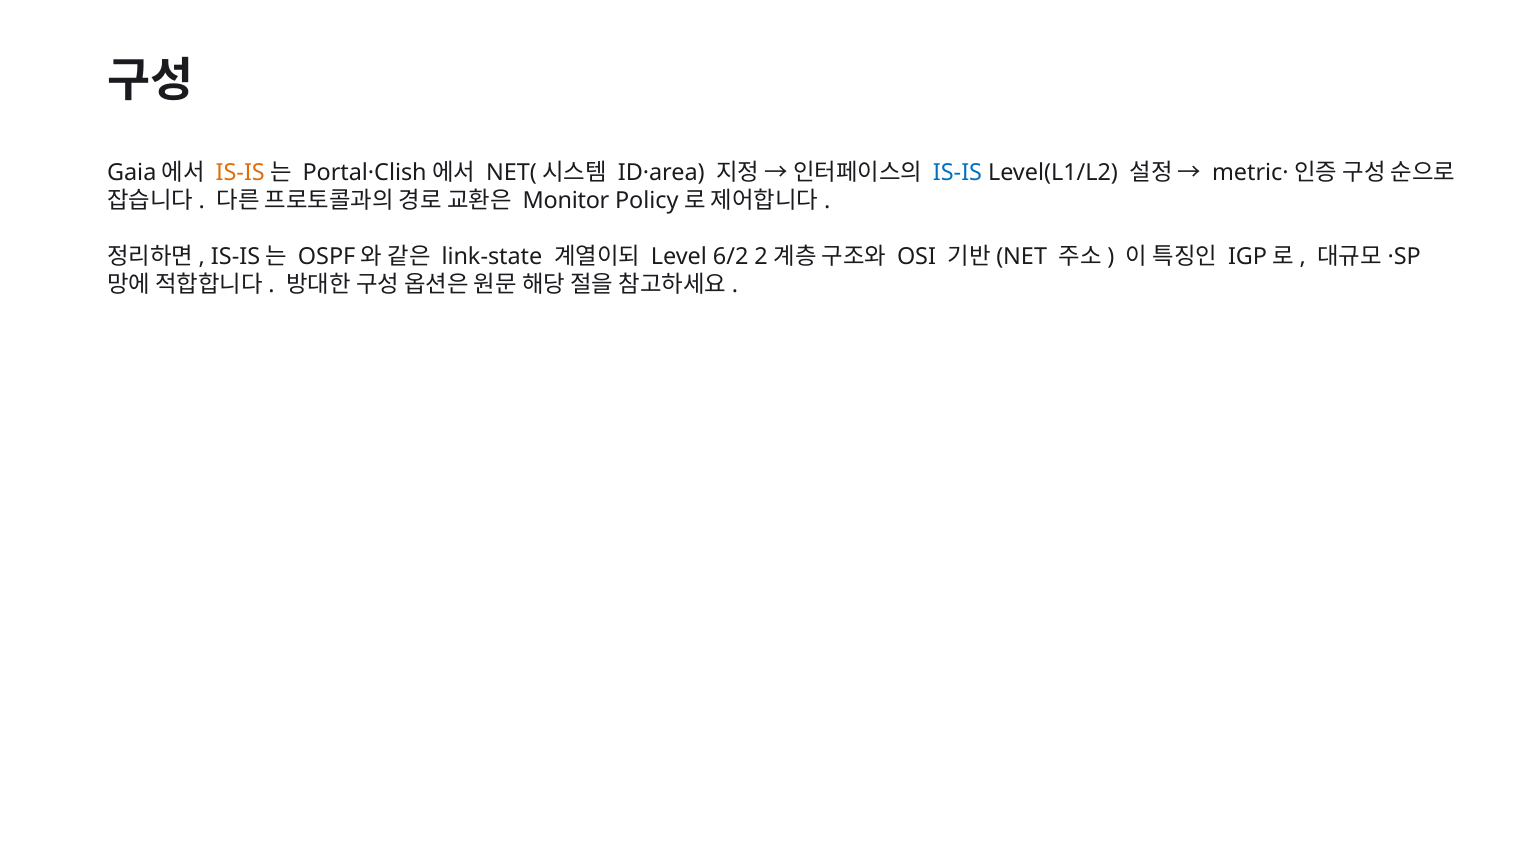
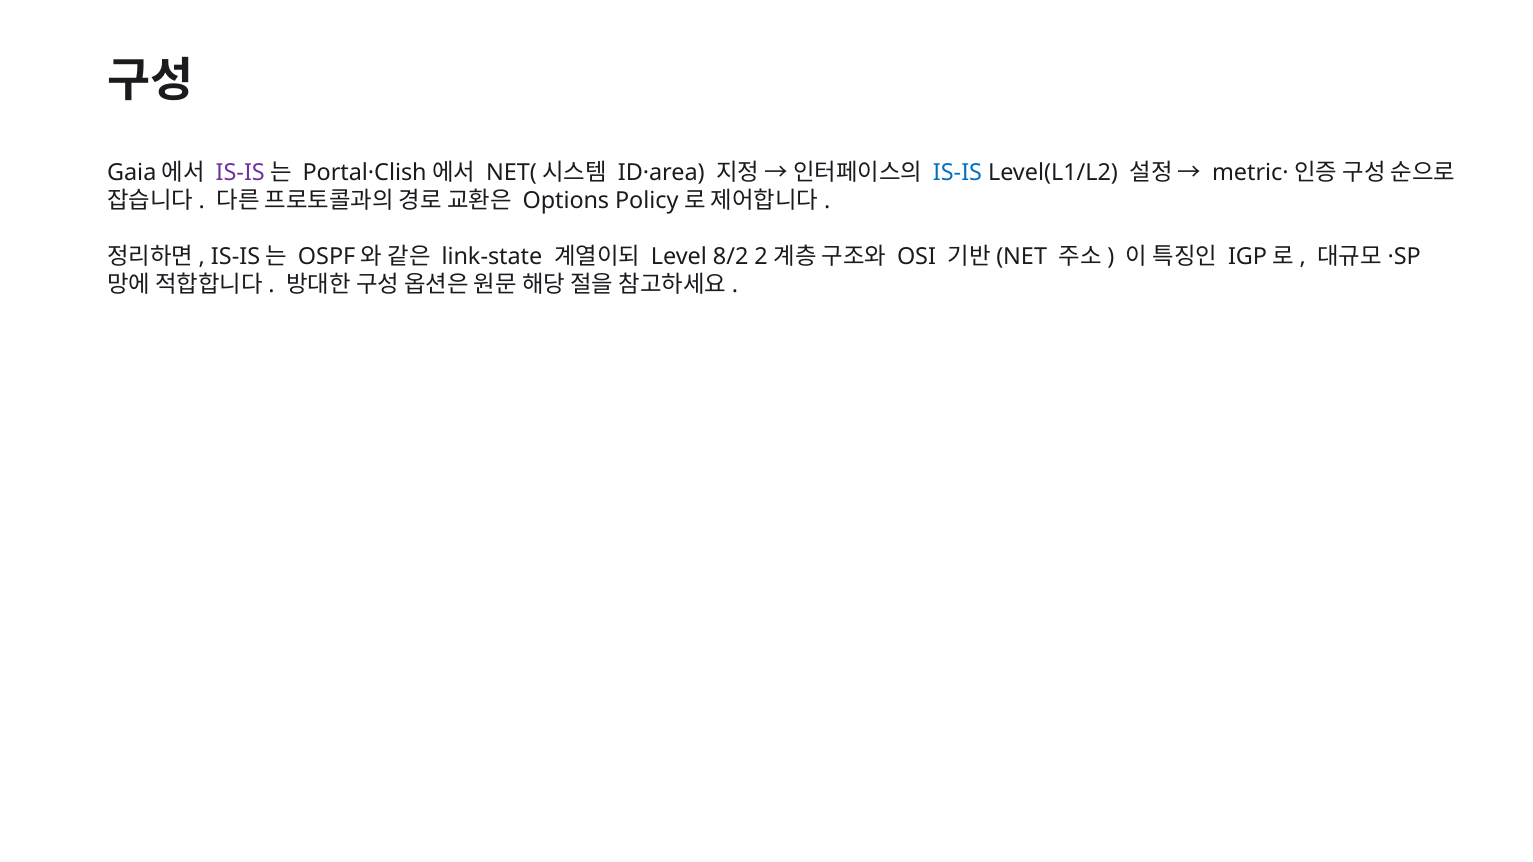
IS-IS colour: orange -> purple (240, 173)
Monitor: Monitor -> Options (566, 201)
6/2: 6/2 -> 8/2 (731, 257)
